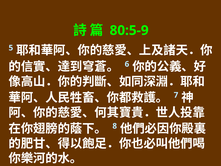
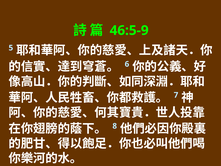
80:5-9: 80:5-9 -> 46:5-9 (129, 30)
